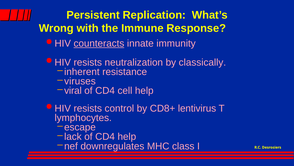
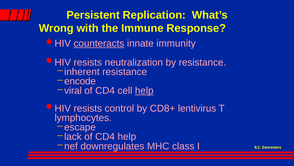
by classically: classically -> resistance (202, 62)
viruses: viruses -> encode (80, 81)
help underline: none -> present (144, 90)
